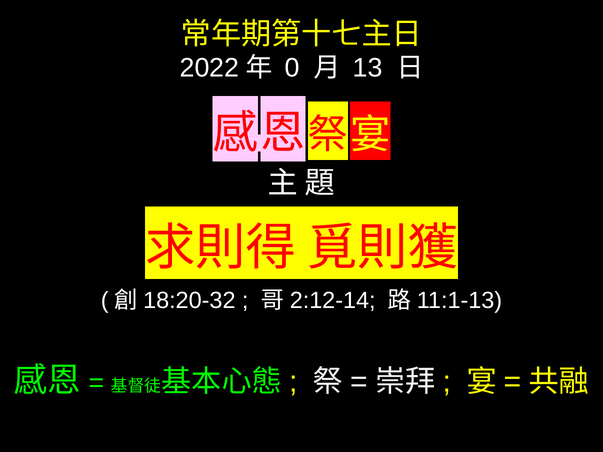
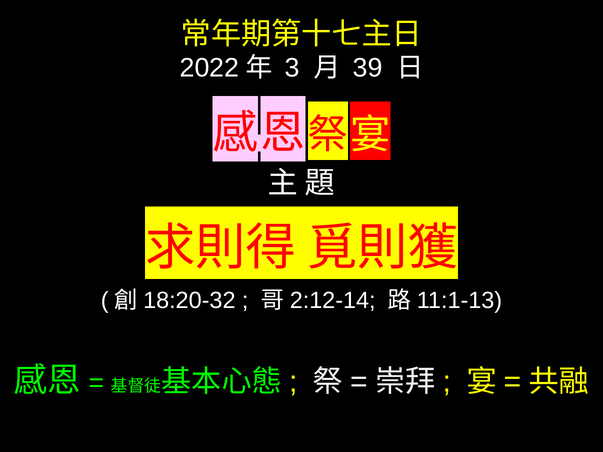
0: 0 -> 3 (292, 68)
13: 13 -> 39 (368, 68)
